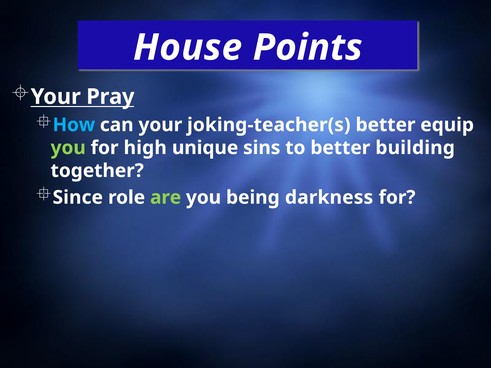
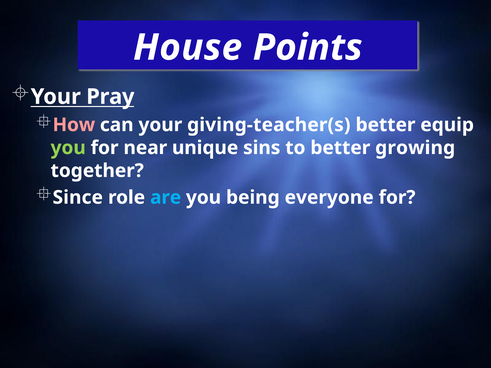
How colour: light blue -> pink (74, 125)
joking-teacher(s: joking-teacher(s -> giving-teacher(s (269, 125)
high: high -> near (145, 148)
building: building -> growing (415, 148)
are colour: light green -> light blue (166, 198)
darkness: darkness -> everyone (329, 198)
